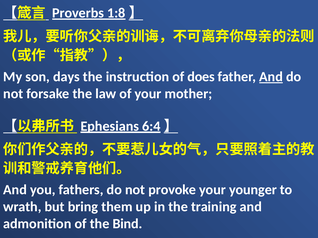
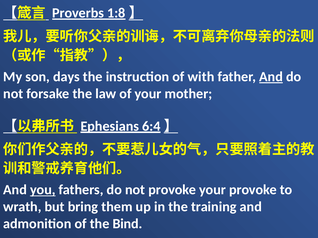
does: does -> with (201, 77)
you underline: none -> present (43, 190)
your younger: younger -> provoke (253, 190)
